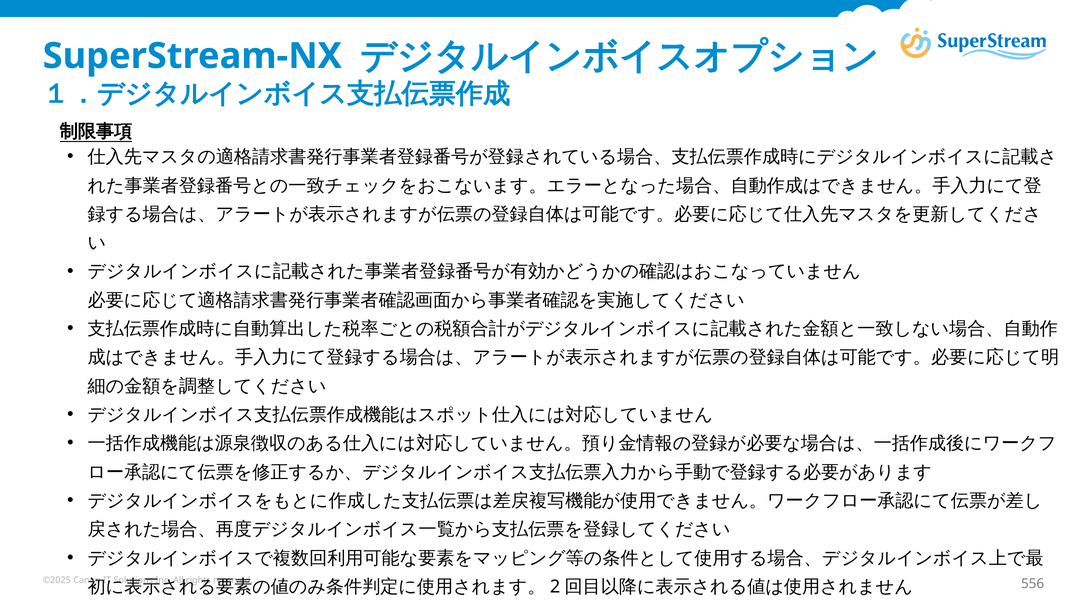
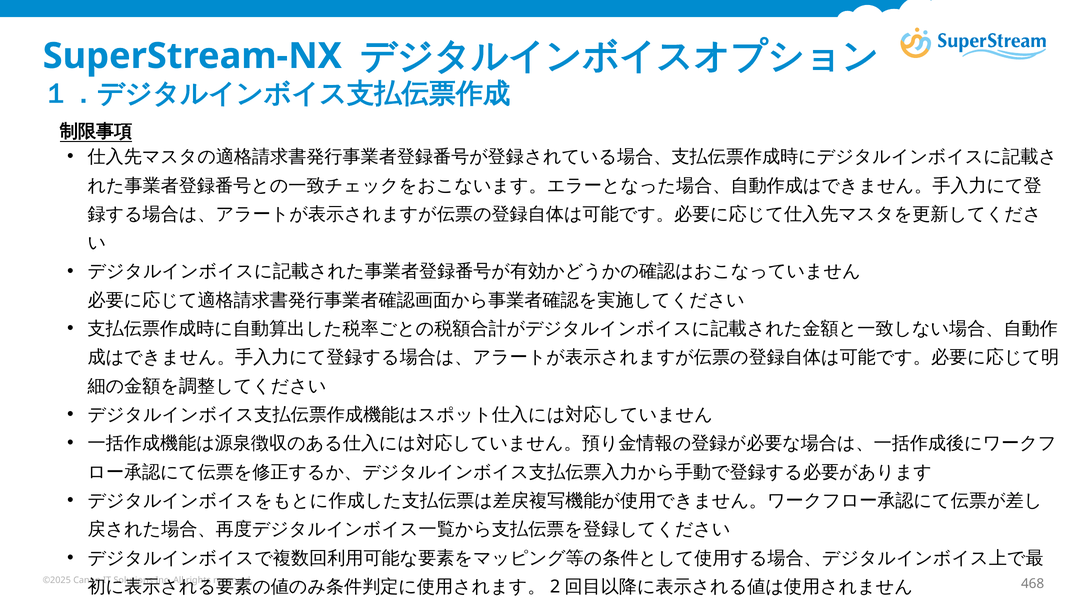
556: 556 -> 468 (1033, 584)
